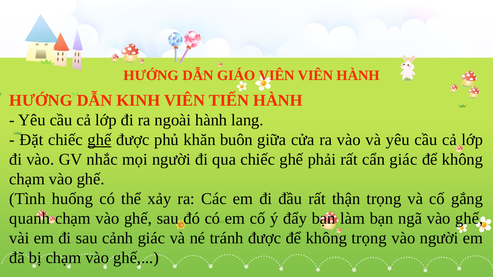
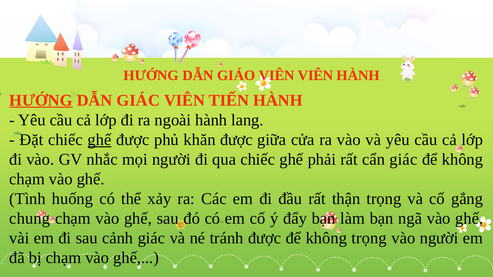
HƯỚNG underline: none -> present (41, 100)
DẪN KINH: KINH -> GIÁC (138, 100)
khăn buôn: buôn -> được (236, 140)
quanh: quanh -> chung (30, 219)
